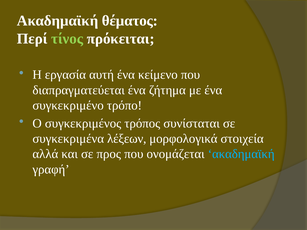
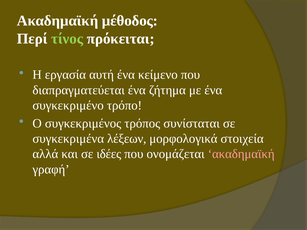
θέματος: θέματος -> μέθοδος (130, 21)
προς: προς -> ιδέες (109, 154)
ακαδημαϊκή colour: light blue -> pink (241, 154)
